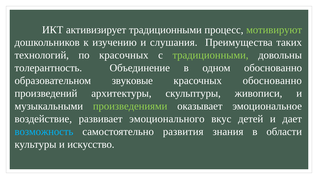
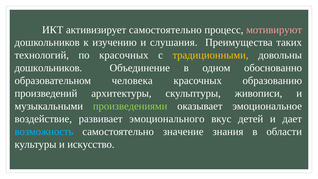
активизирует традиционными: традиционными -> самостоятельно (165, 30)
мотивируют colour: light green -> pink (274, 30)
традиционными colour: light green -> yellow (211, 55)
толерантность: толерантность -> дошкольников (48, 68)
звуковые: звуковые -> человека (132, 81)
красочных обоснованно: обоснованно -> образованию (272, 81)
развития: развития -> значение (183, 132)
